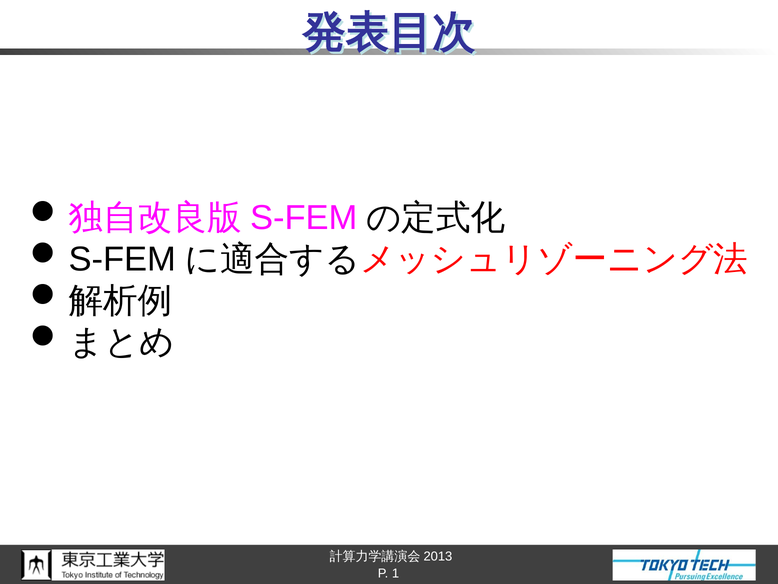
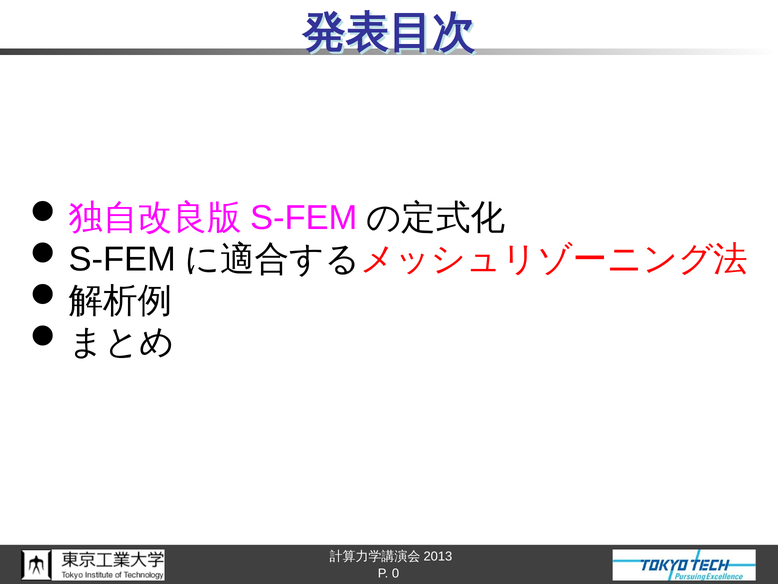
1: 1 -> 0 (396, 573)
